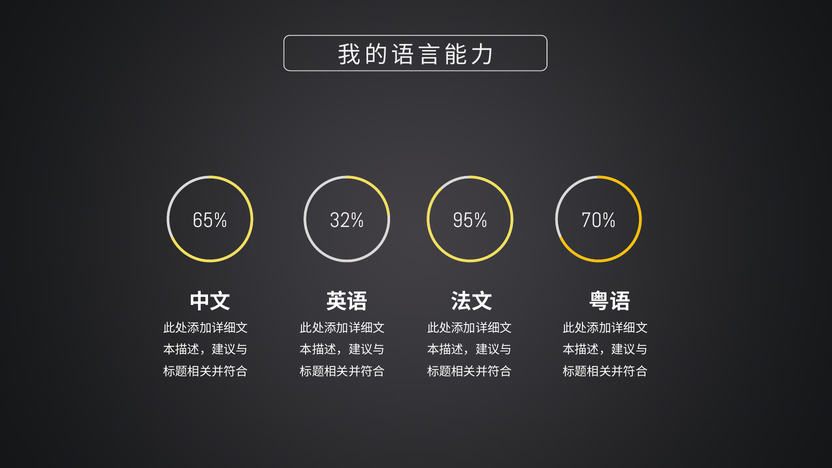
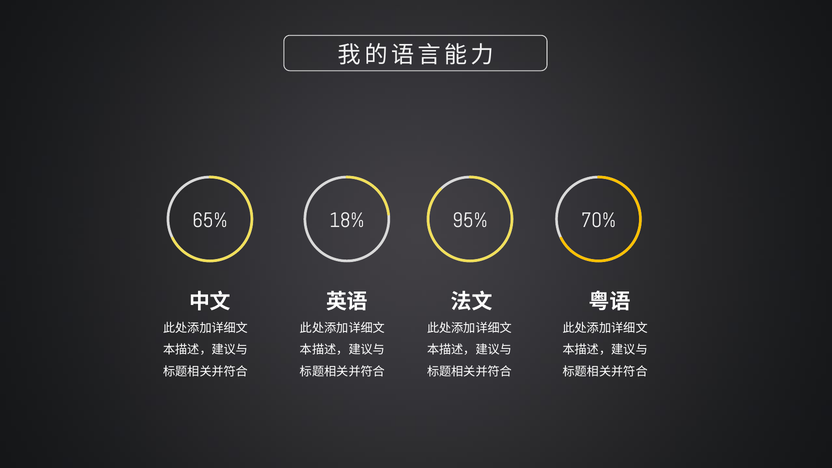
32%: 32% -> 18% (347, 220)
